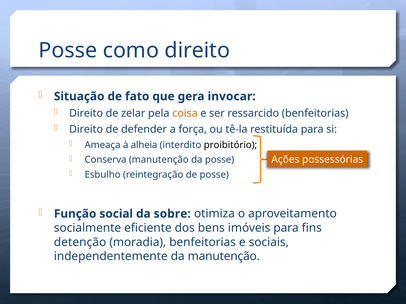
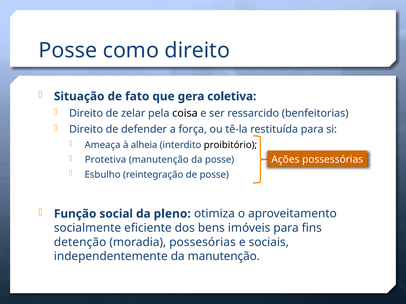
invocar: invocar -> coletiva (232, 97)
coisa colour: orange -> black (185, 113)
Conserva: Conserva -> Protetiva (105, 160)
sobre: sobre -> pleno (172, 214)
moradia benfeitorias: benfeitorias -> possesórias (203, 243)
